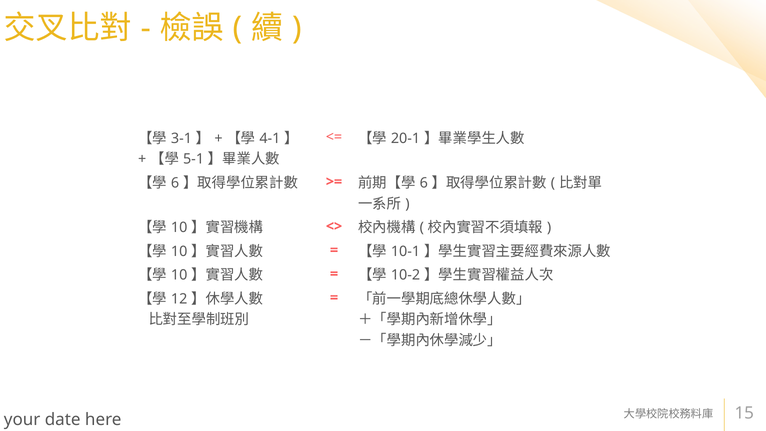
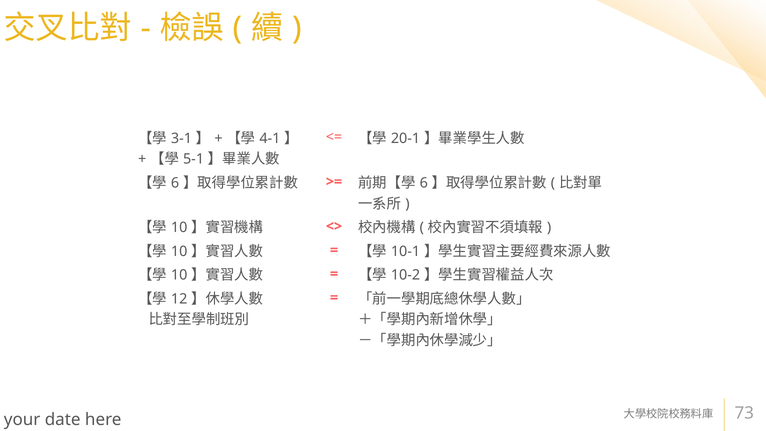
15: 15 -> 73 (744, 413)
